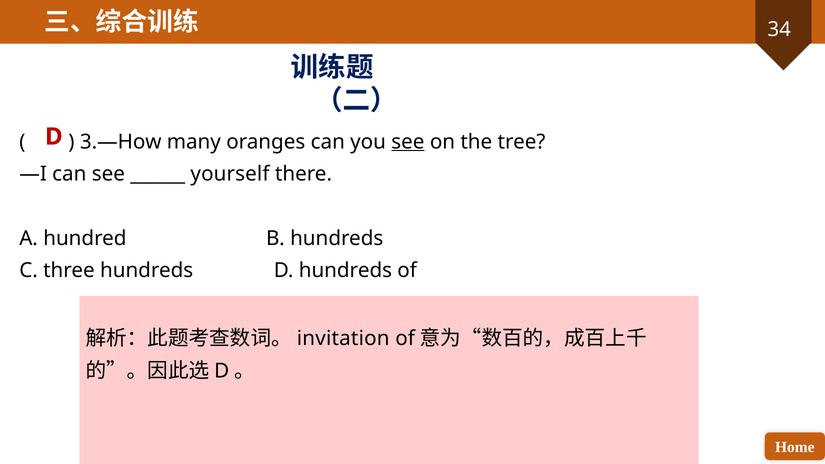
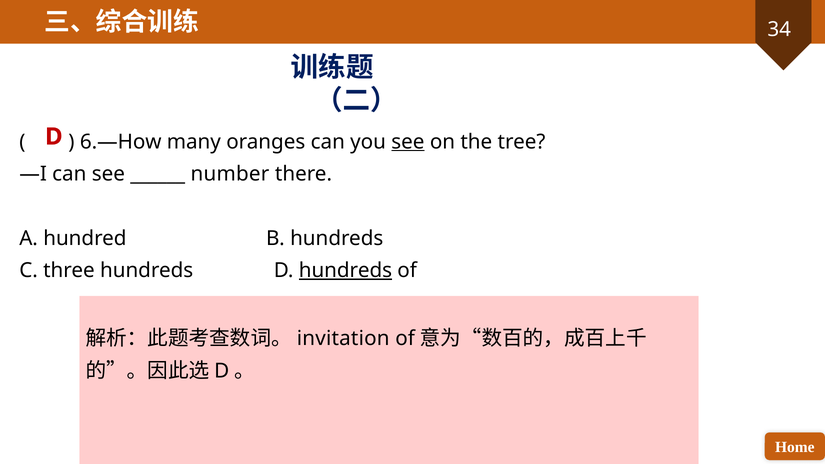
3.—How: 3.—How -> 6.—How (121, 142)
yourself: yourself -> number (230, 174)
hundreds underline: none -> present (345, 270)
